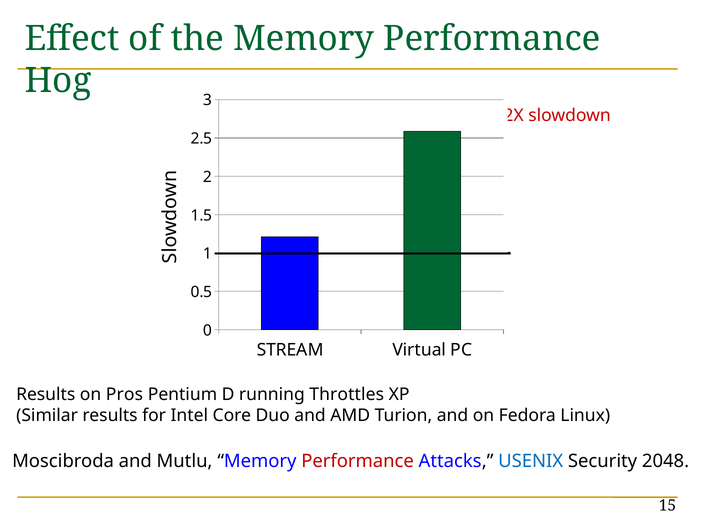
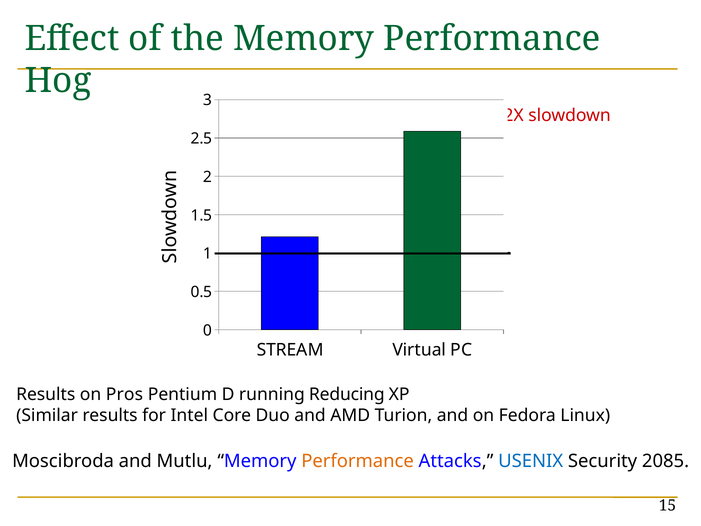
Throttles: Throttles -> Reducing (347, 394)
Performance colour: red -> orange (358, 461)
2048: 2048 -> 2085 (666, 461)
